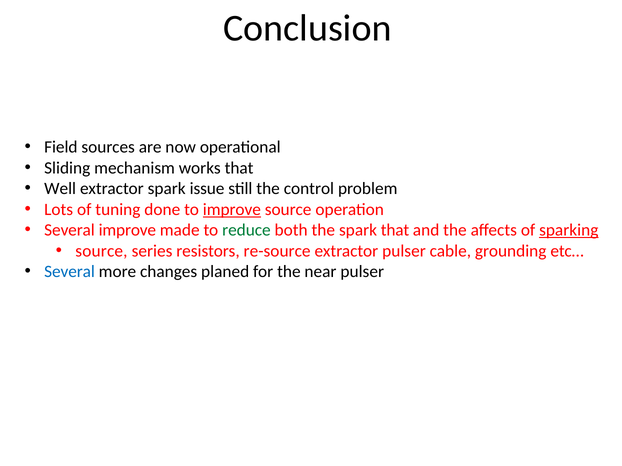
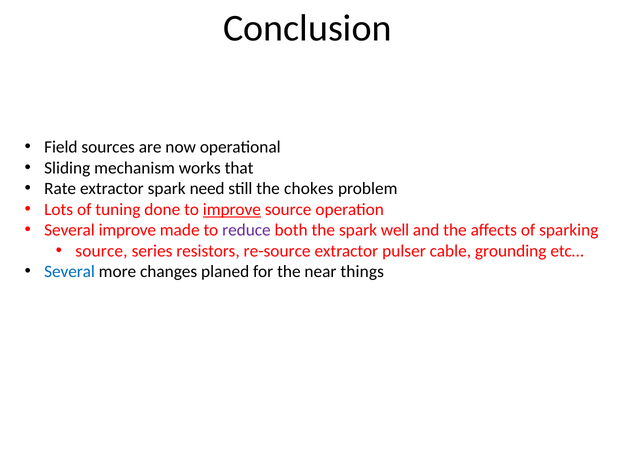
Well: Well -> Rate (60, 189)
issue: issue -> need (207, 189)
control: control -> chokes (309, 189)
reduce colour: green -> purple (246, 230)
spark that: that -> well (395, 230)
sparking underline: present -> none (569, 230)
near pulser: pulser -> things (362, 272)
